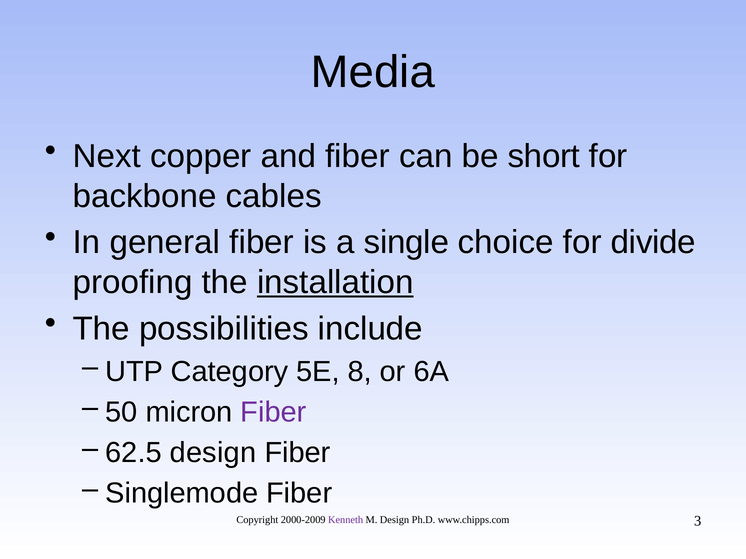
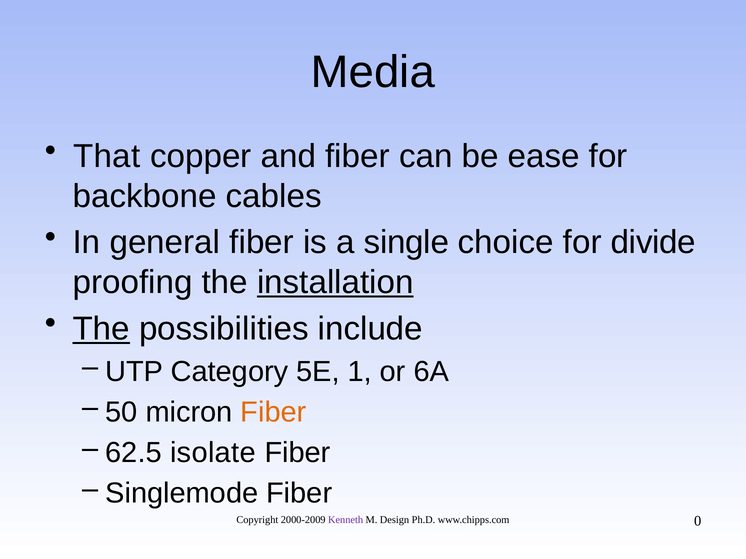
Next: Next -> That (107, 156)
short: short -> ease (544, 156)
The underline: none -> present (101, 329)
8: 8 -> 1 (360, 372)
Fiber colour: purple -> orange (273, 412)
design: design -> isolate (213, 453)
3: 3 -> 0 (698, 522)
